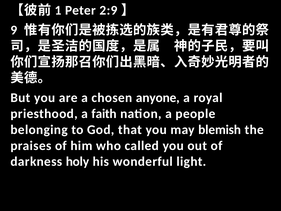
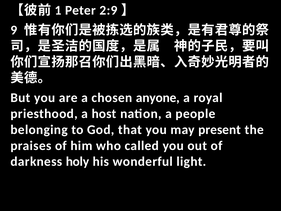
faith: faith -> host (104, 114)
blemish: blemish -> present (220, 130)
